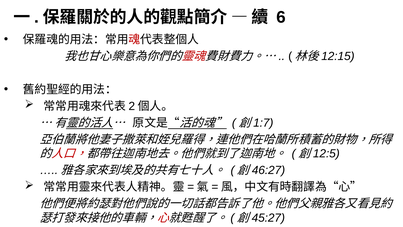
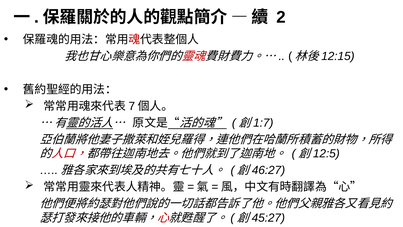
6: 6 -> 2 (281, 17)
2: 2 -> 7 (132, 106)
